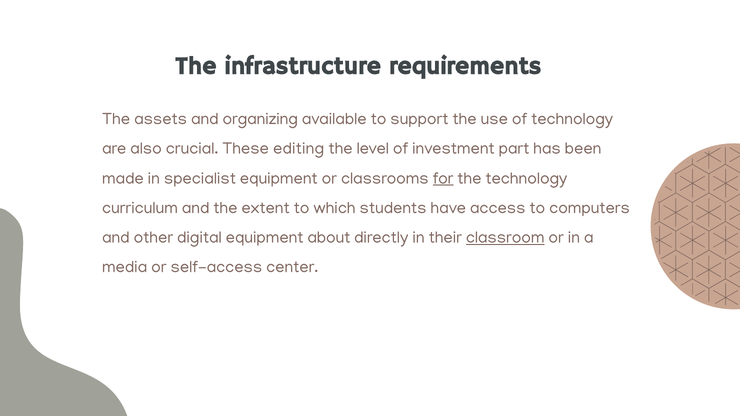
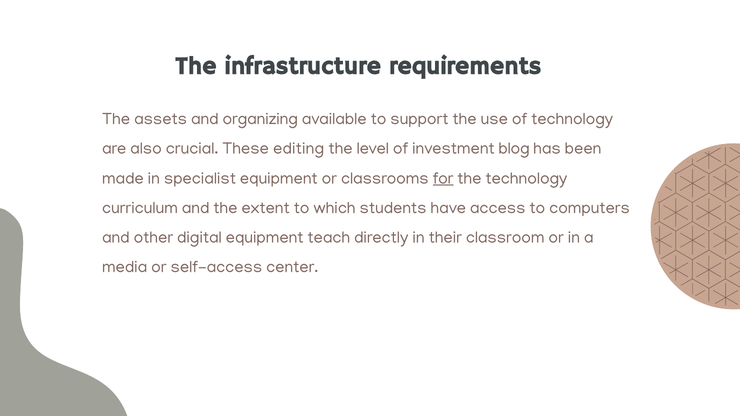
part: part -> blog (514, 149)
about: about -> teach (329, 237)
classroom underline: present -> none (505, 237)
